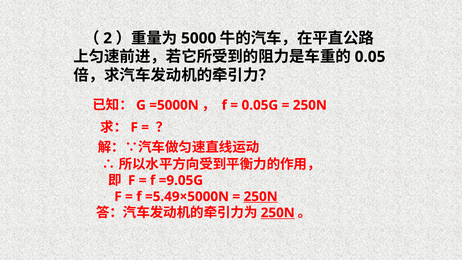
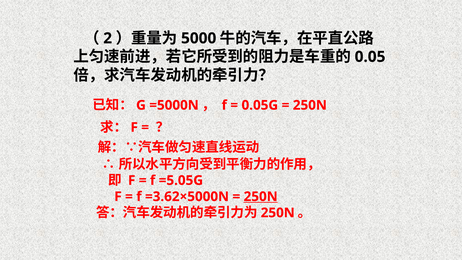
=9.05G: =9.05G -> =5.05G (181, 180)
=5.49×5000N: =5.49×5000N -> =3.62×5000N (187, 197)
250N underline: present -> none (278, 213)
